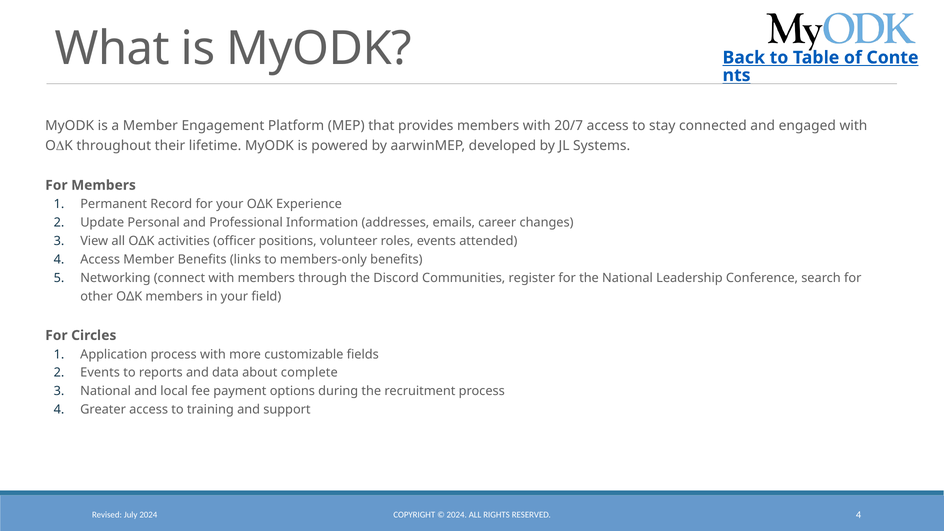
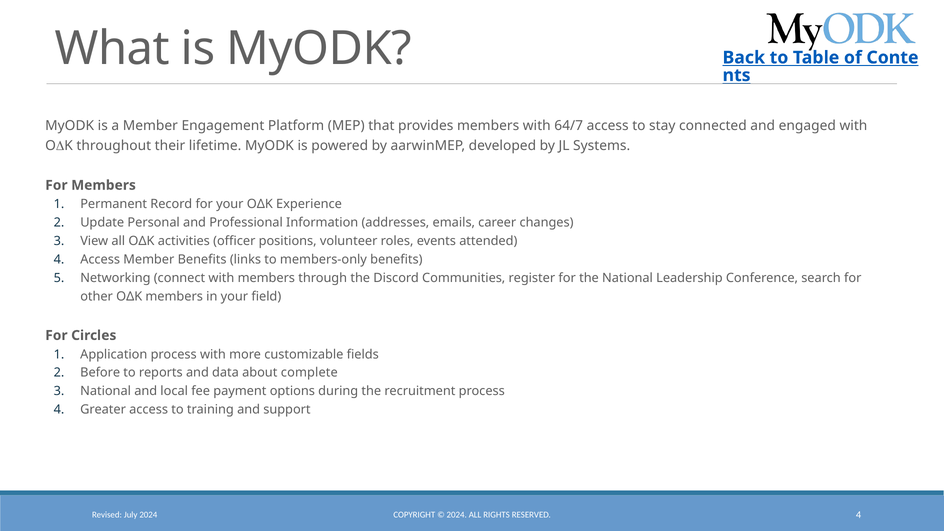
20/7: 20/7 -> 64/7 (569, 126)
Events: Events -> Before (100, 373)
